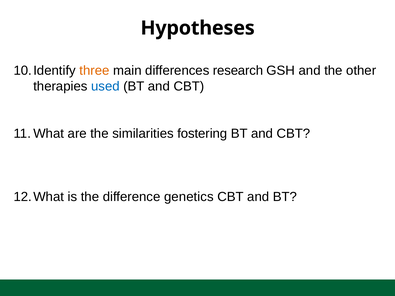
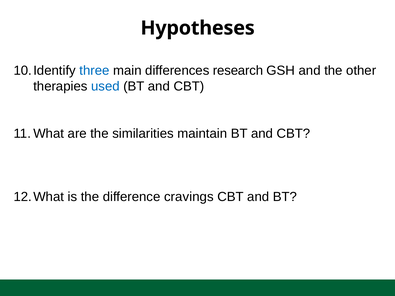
three colour: orange -> blue (94, 71)
fostering: fostering -> maintain (202, 134)
genetics: genetics -> cravings (189, 197)
